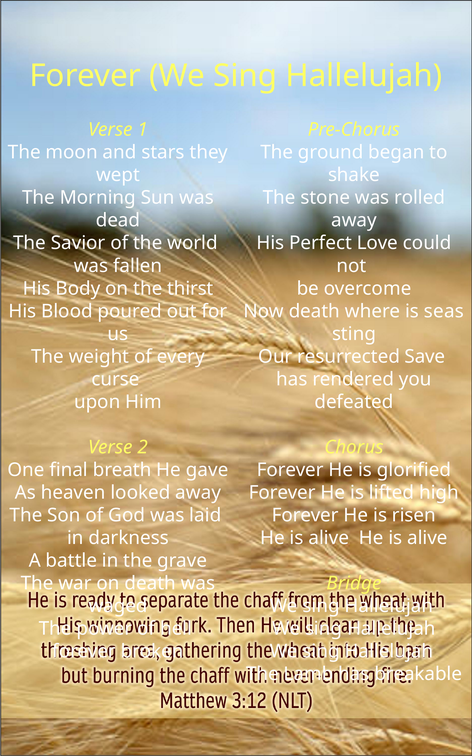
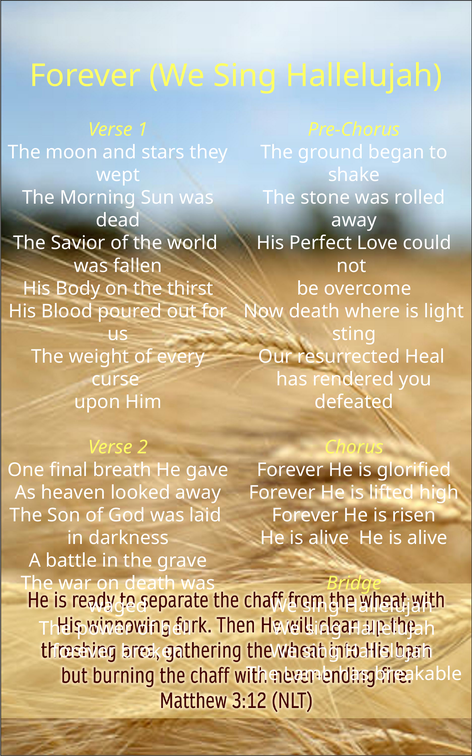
seas: seas -> light (444, 311)
Save: Save -> Heal (425, 356)
